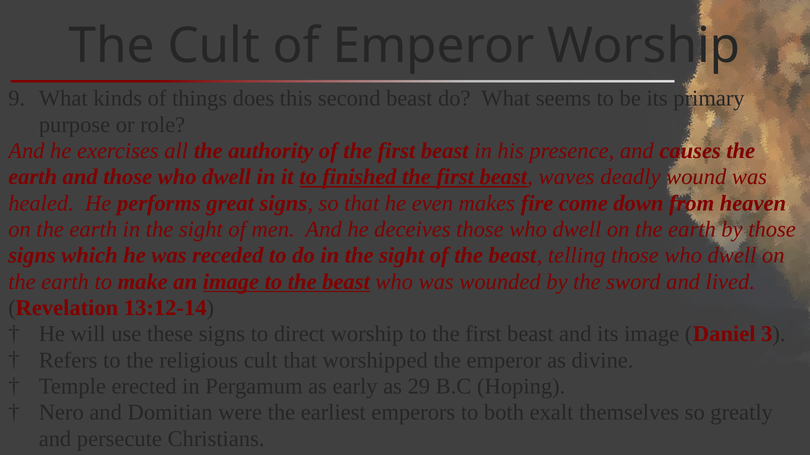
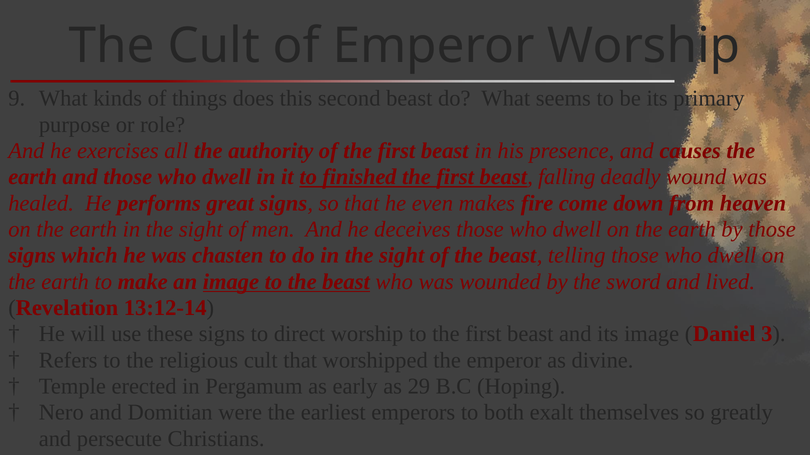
waves: waves -> falling (567, 177)
receded: receded -> chasten (228, 256)
